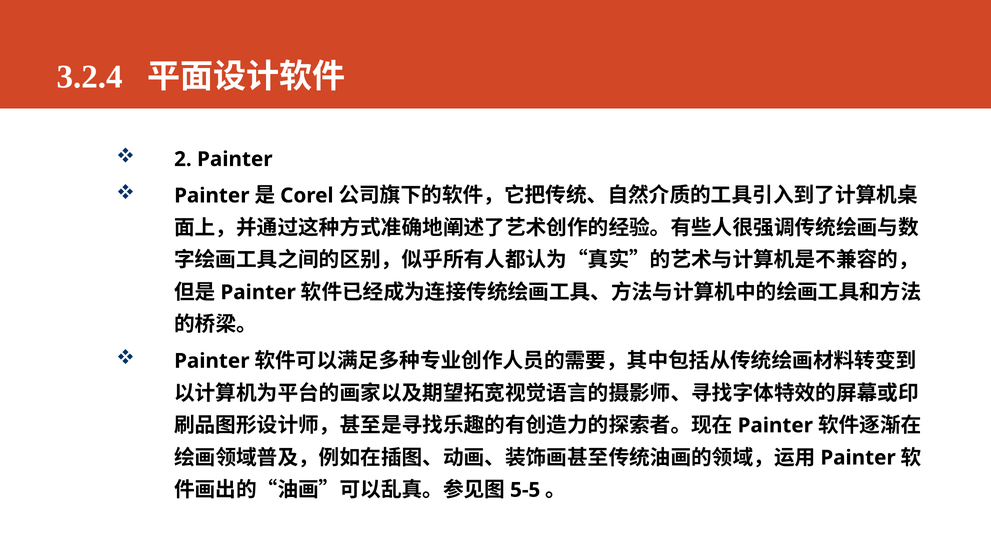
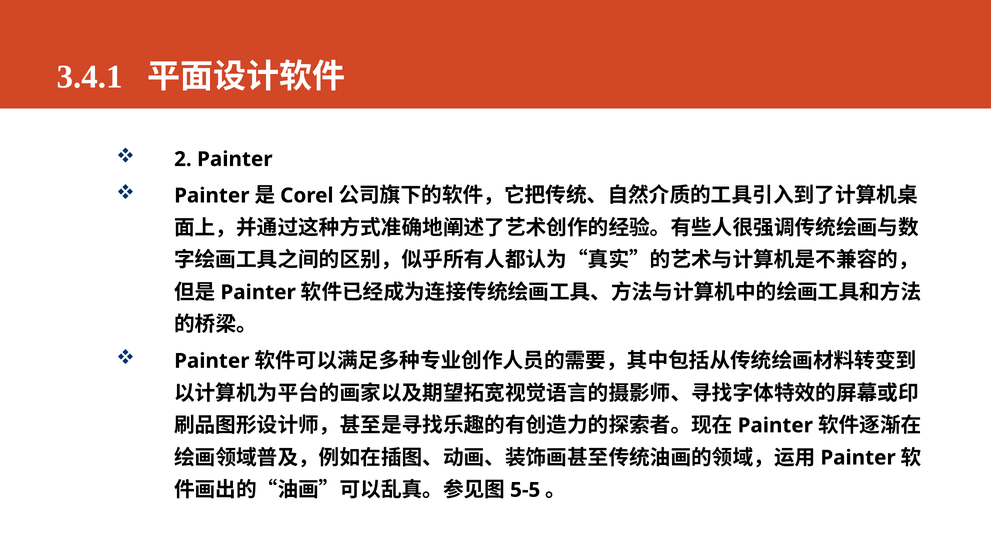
3.2.4: 3.2.4 -> 3.4.1 (90, 77)
